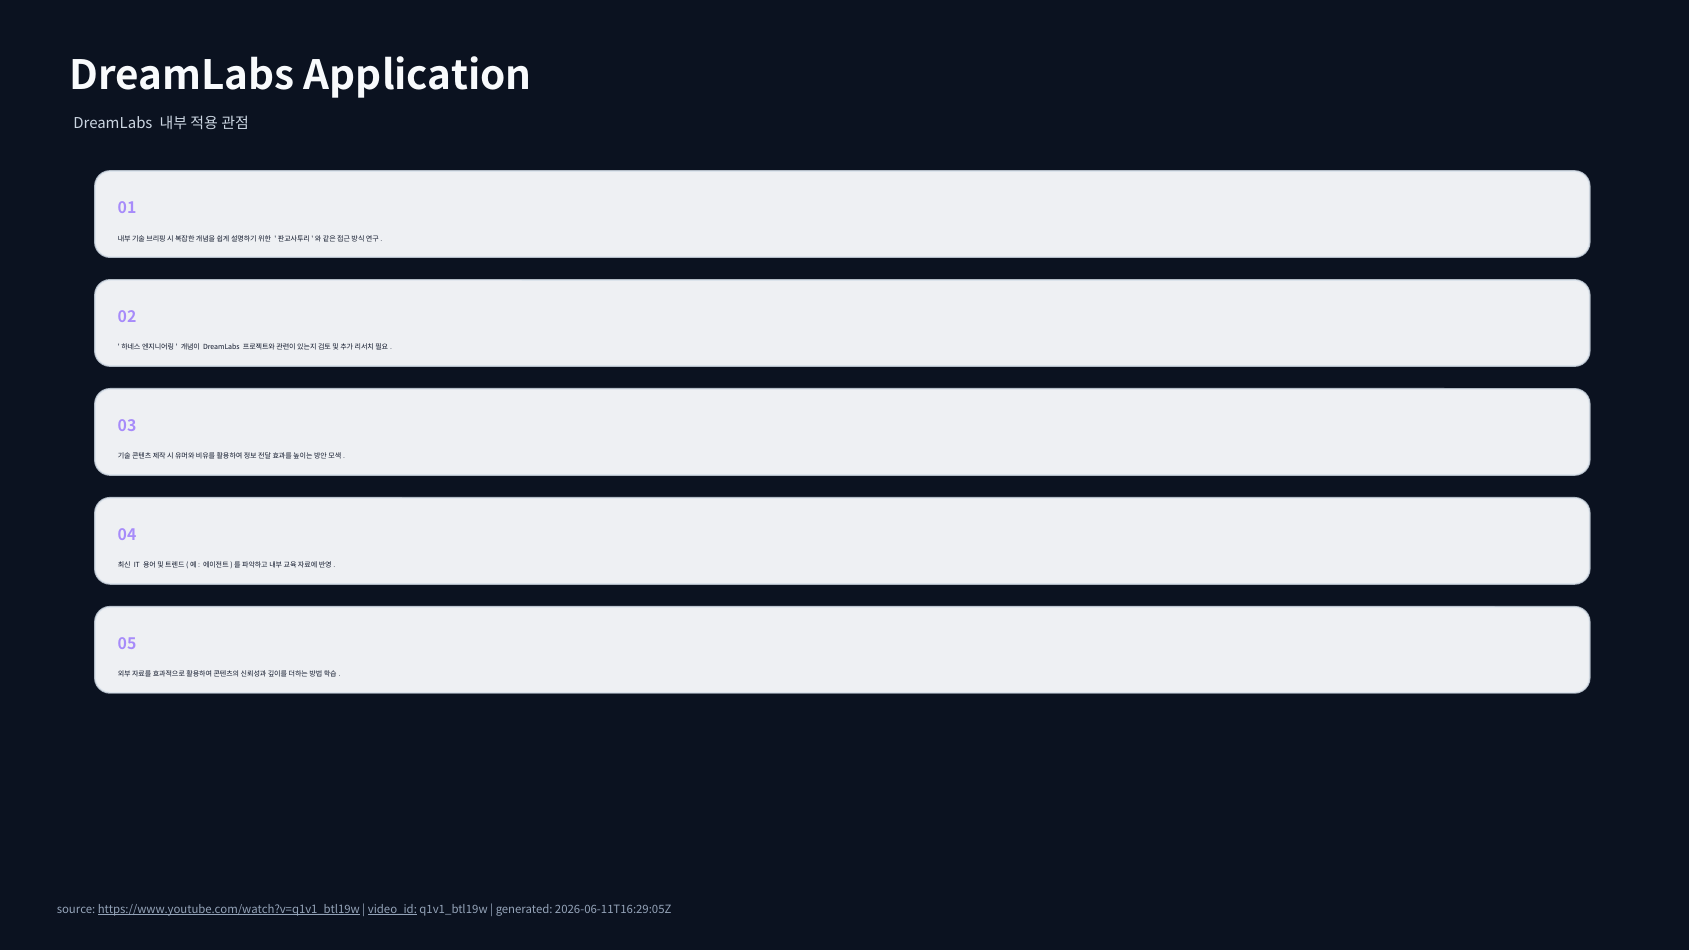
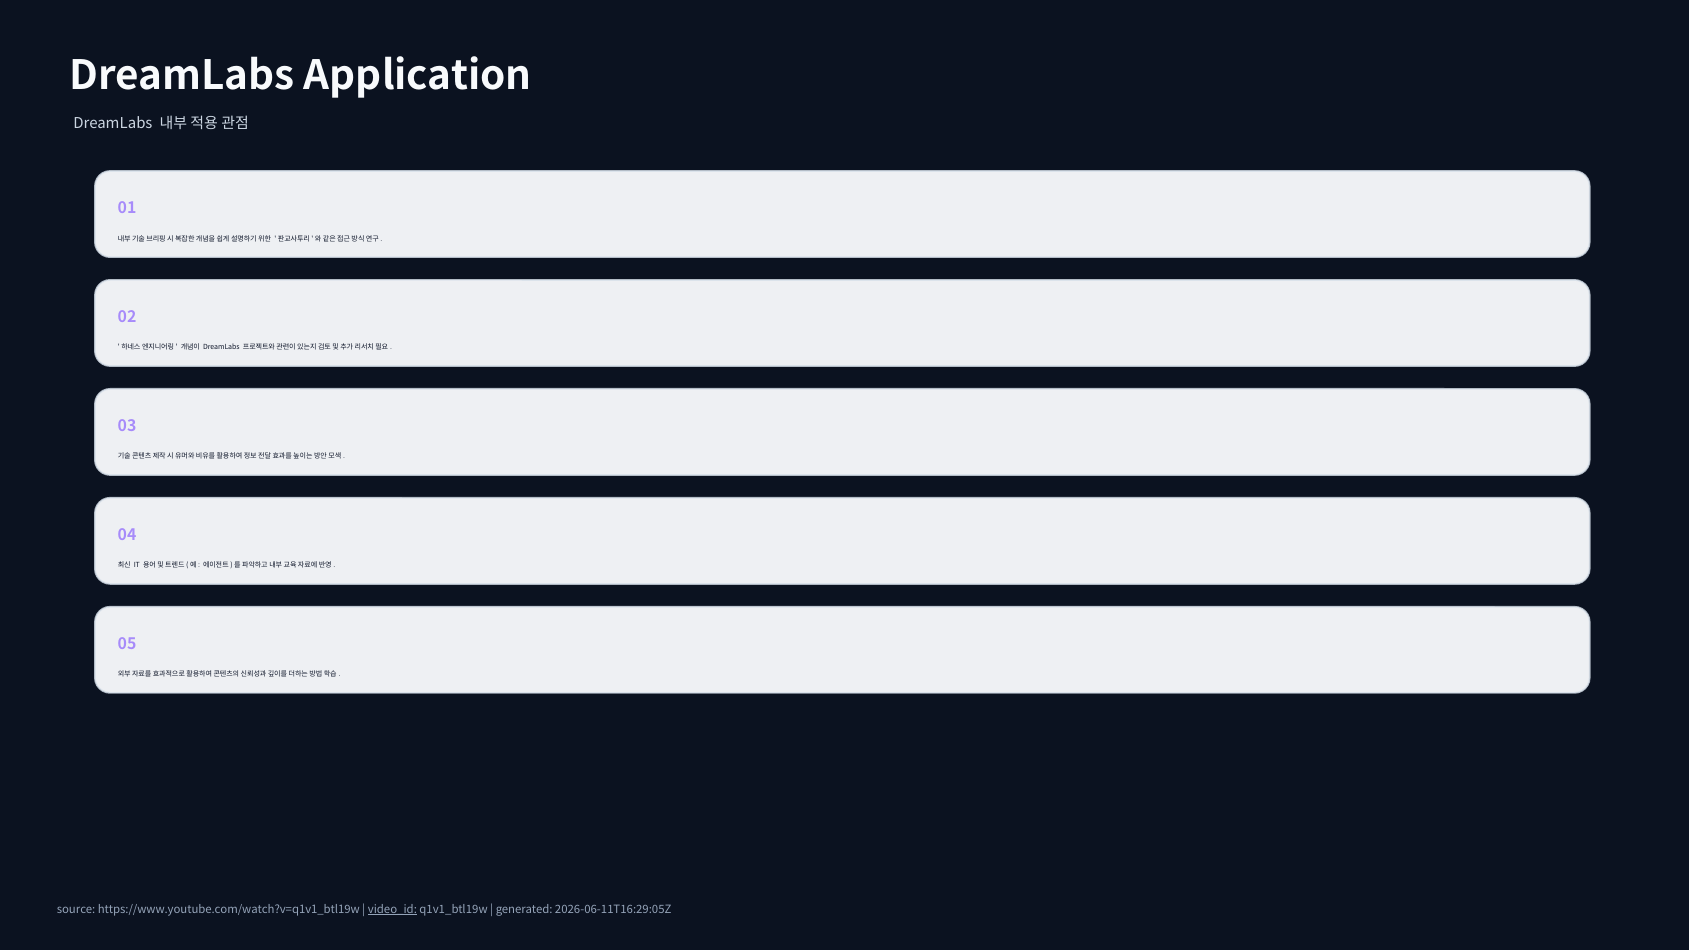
https://www.youtube.com/watch?v=q1v1_btl19w underline: present -> none (229, 910)
